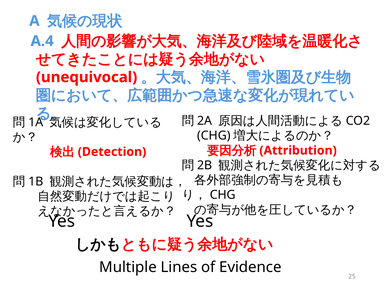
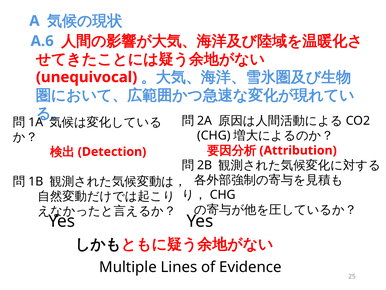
A.4: A.4 -> A.6 (42, 41)
